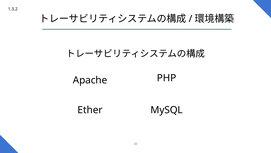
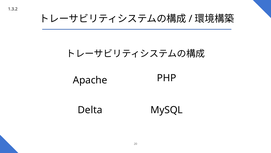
Ether: Ether -> Delta (90, 110)
